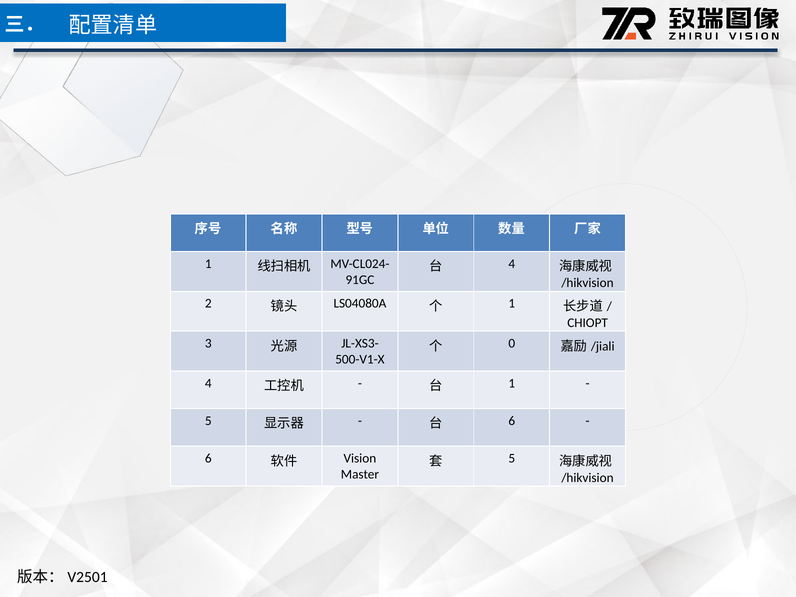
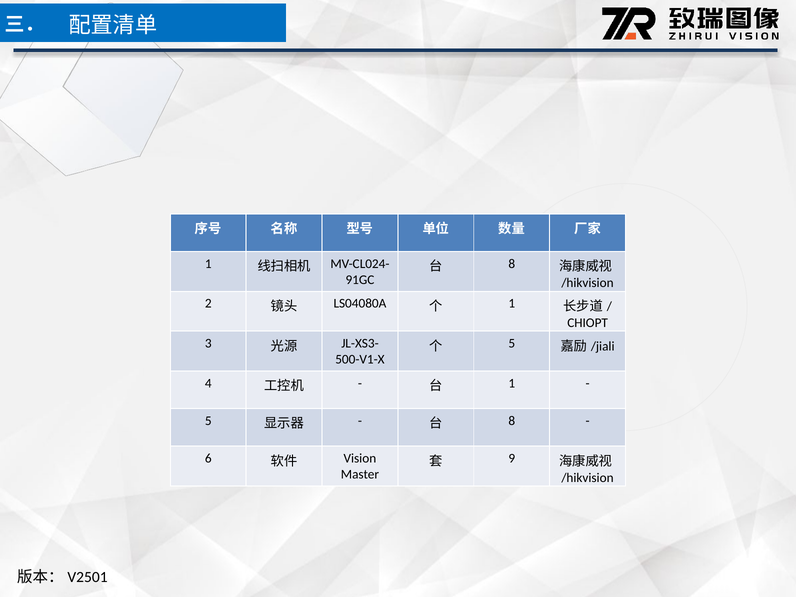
4: 4 -> 8 (512, 264)
0: 0 -> 5 (512, 343)
6: 6 -> 8 (512, 421)
5: 5 -> 9 (512, 458)
